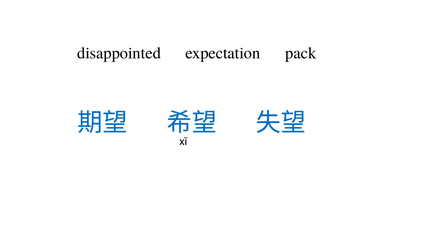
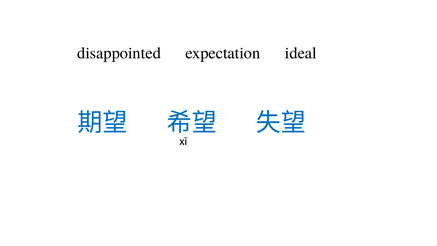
pack: pack -> ideal (301, 53)
